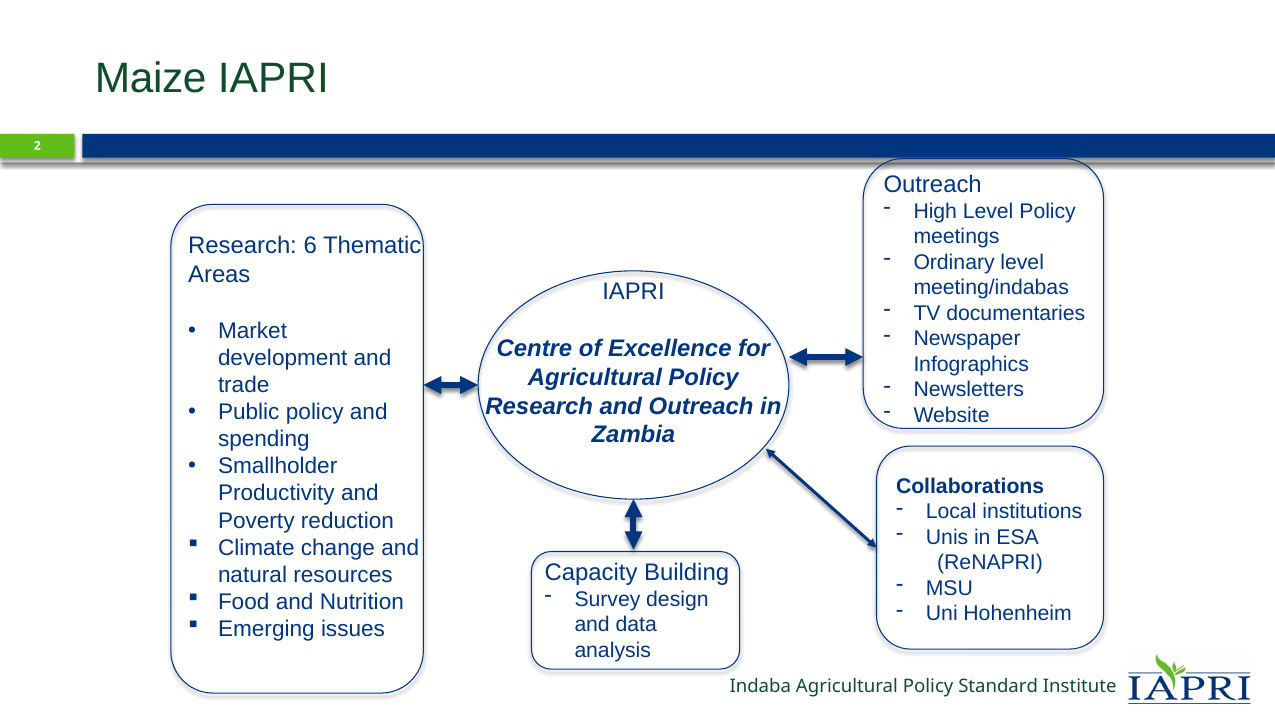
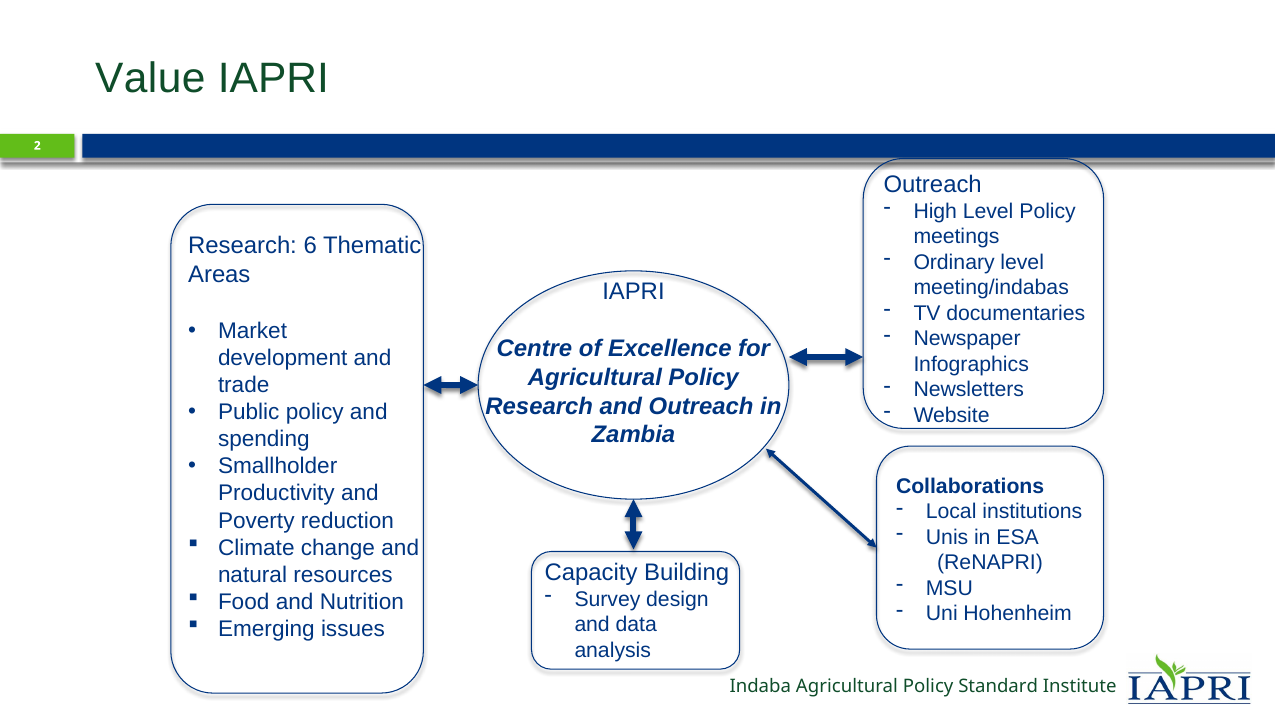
Maize: Maize -> Value (150, 79)
